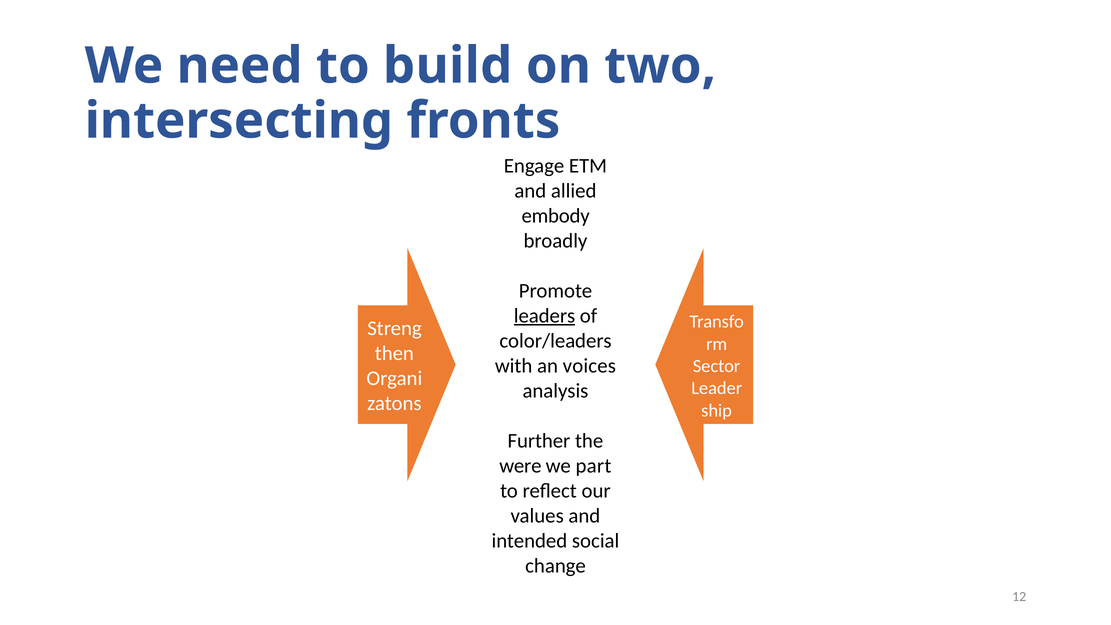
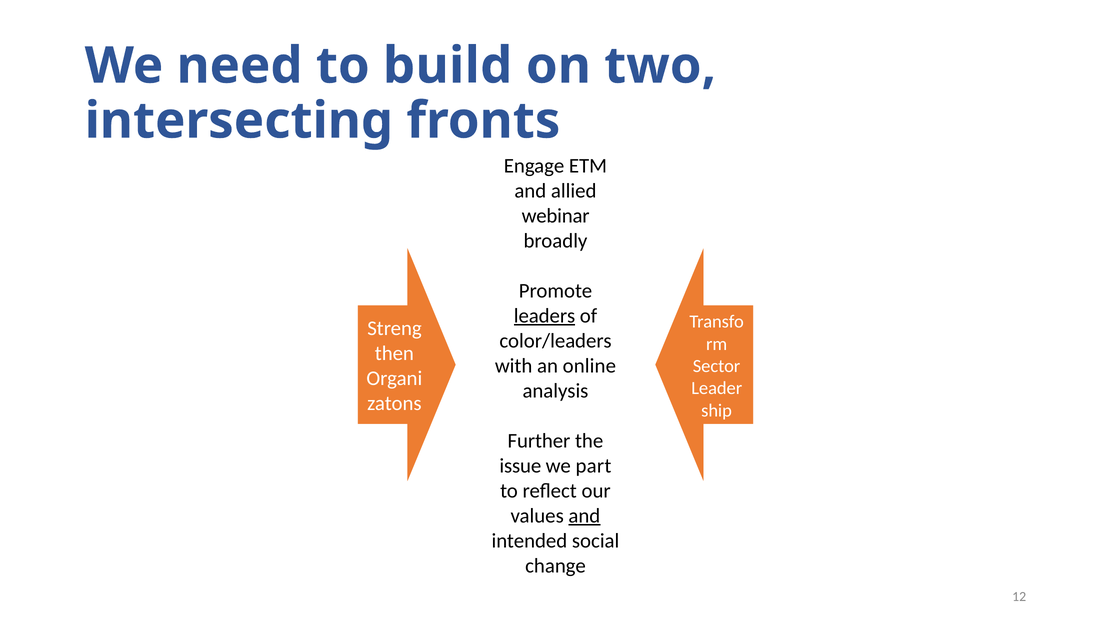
embody: embody -> webinar (556, 216)
voices: voices -> online (589, 366)
were: were -> issue (520, 466)
and underline: none -> present (584, 516)
